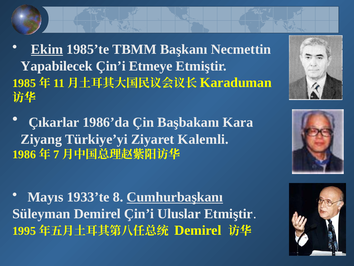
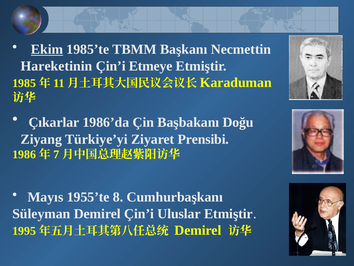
Yapabilecek: Yapabilecek -> Hareketinin (57, 66)
Kara: Kara -> Doğu (238, 122)
Kalemli: Kalemli -> Prensibi (203, 139)
1933’te: 1933’te -> 1955’te (88, 197)
Cumhurbaşkanı underline: present -> none (175, 197)
